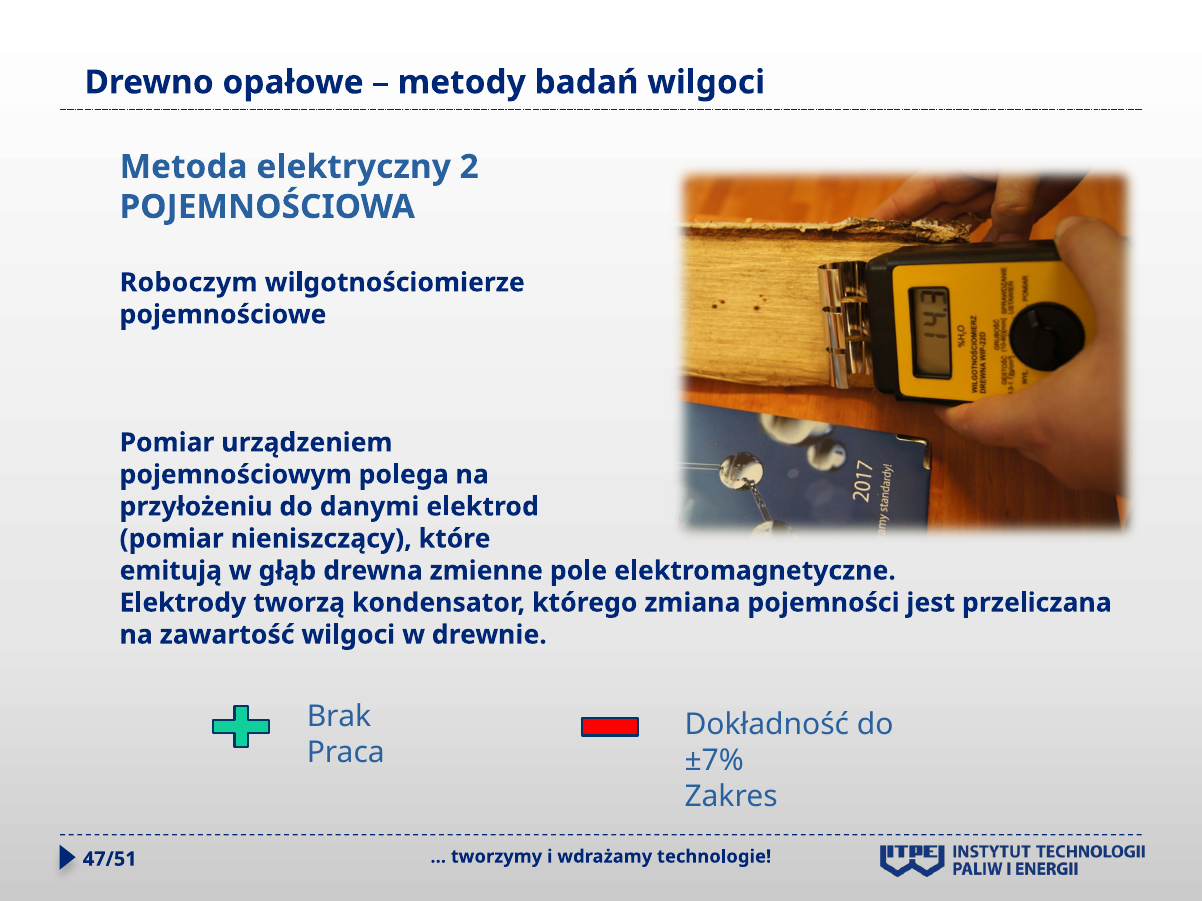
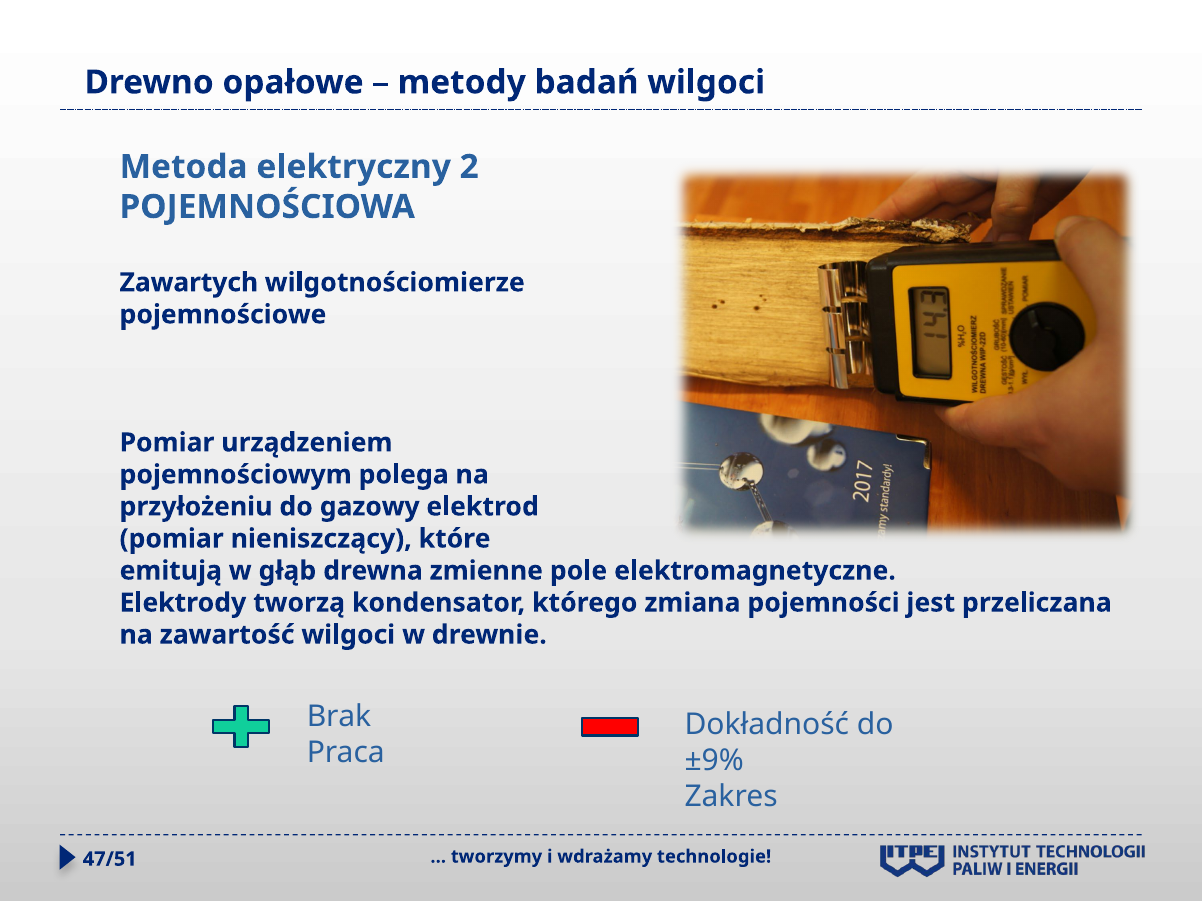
Roboczym: Roboczym -> Zawartych (189, 283)
danymi: danymi -> gazowy (370, 507)
±7%: ±7% -> ±9% (714, 761)
